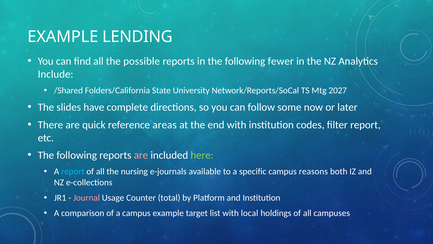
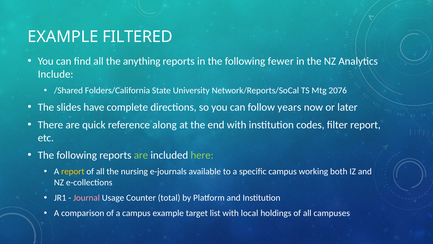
LENDING: LENDING -> FILTERED (137, 37)
possible: possible -> anything (142, 61)
2027: 2027 -> 2076 (338, 90)
some: some -> years (289, 107)
areas: areas -> along (165, 125)
are colour: pink -> light green (141, 155)
report colour: light blue -> yellow (73, 171)
reasons: reasons -> working (313, 171)
